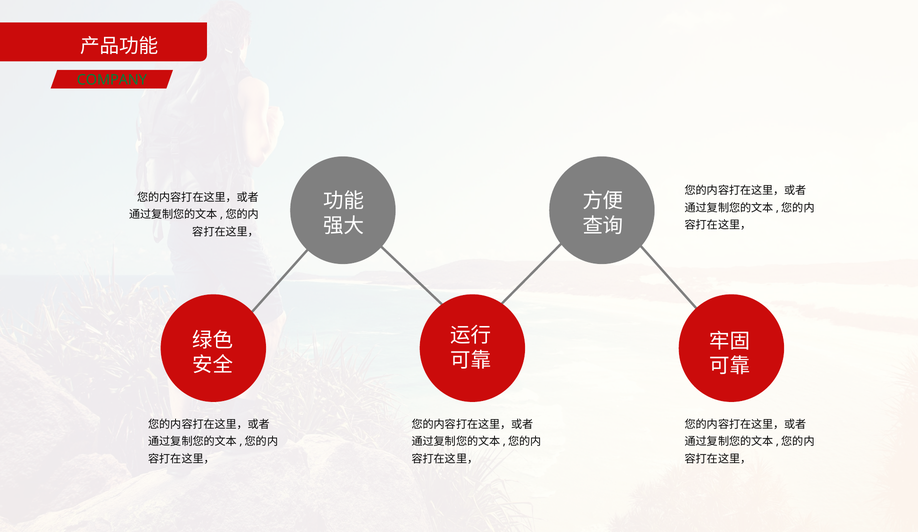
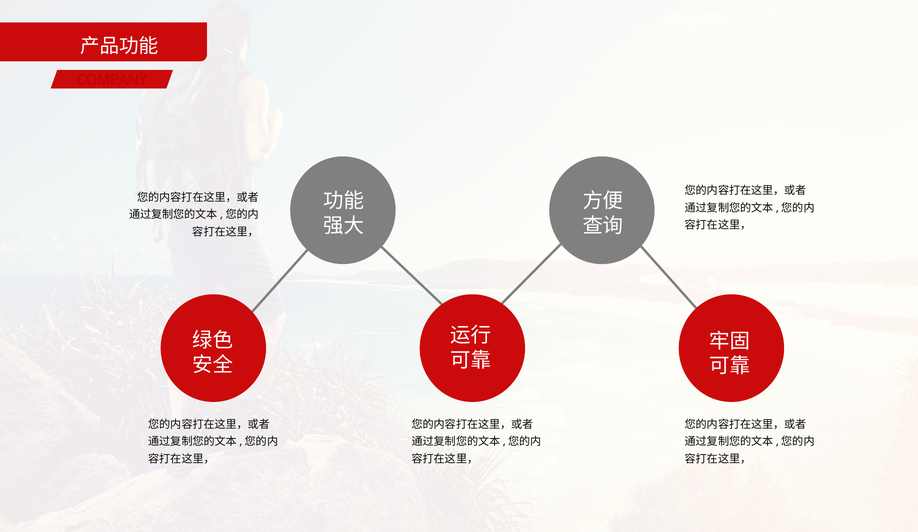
COMPANY colour: green -> red (112, 80)
